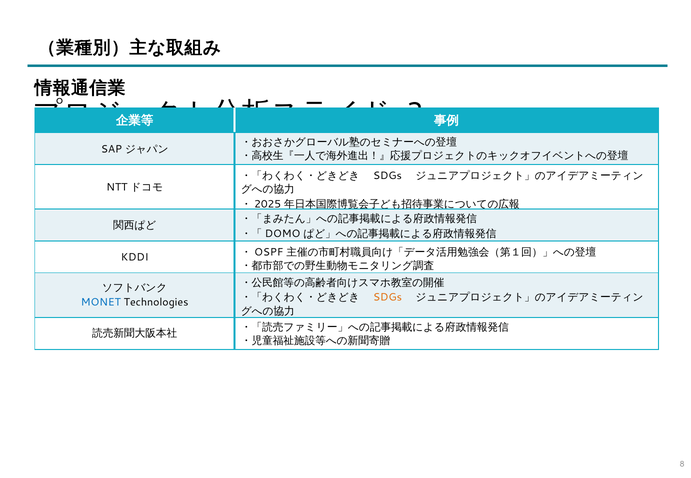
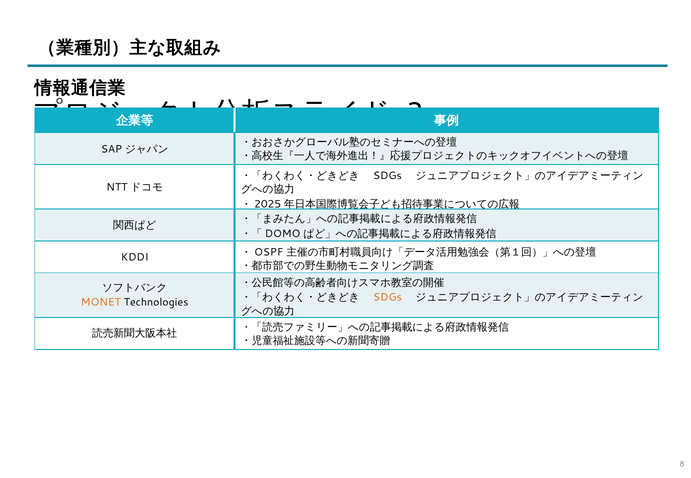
MONET colour: blue -> orange (101, 303)
